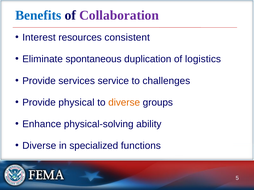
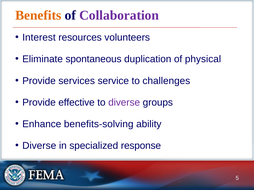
Benefits colour: blue -> orange (38, 15)
consistent: consistent -> volunteers (127, 38)
logistics: logistics -> physical (203, 59)
physical: physical -> effective (77, 103)
diverse colour: orange -> purple (124, 103)
physical-solving: physical-solving -> benefits-solving (99, 124)
functions: functions -> response (141, 146)
